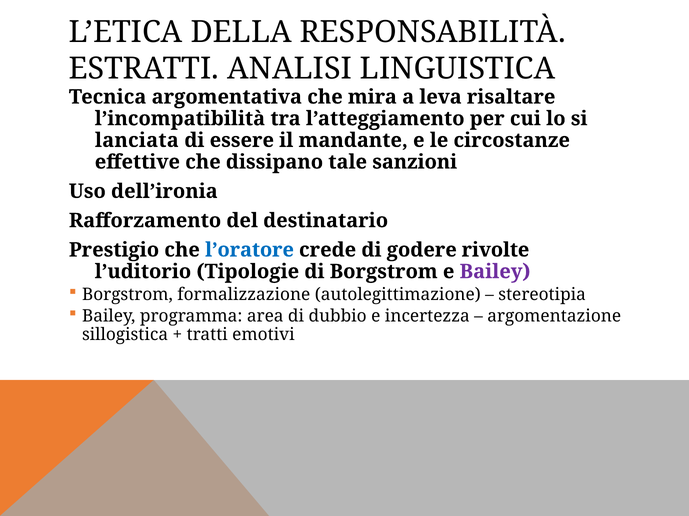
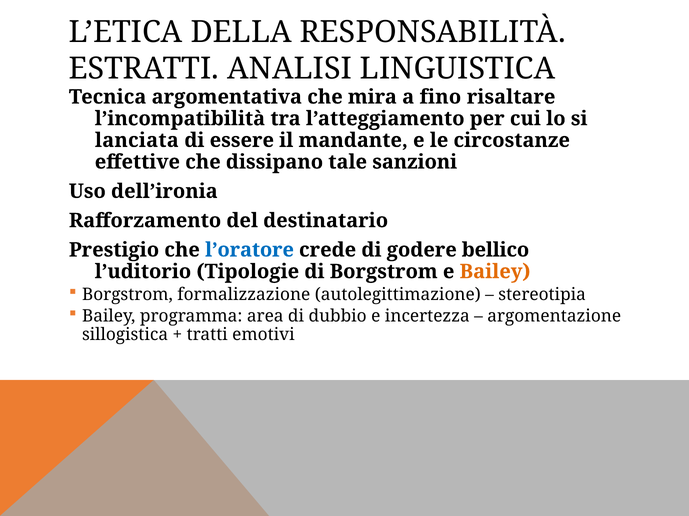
leva: leva -> fino (440, 97)
rivolte: rivolte -> bellico (495, 250)
Bailey colour: purple -> orange (495, 272)
